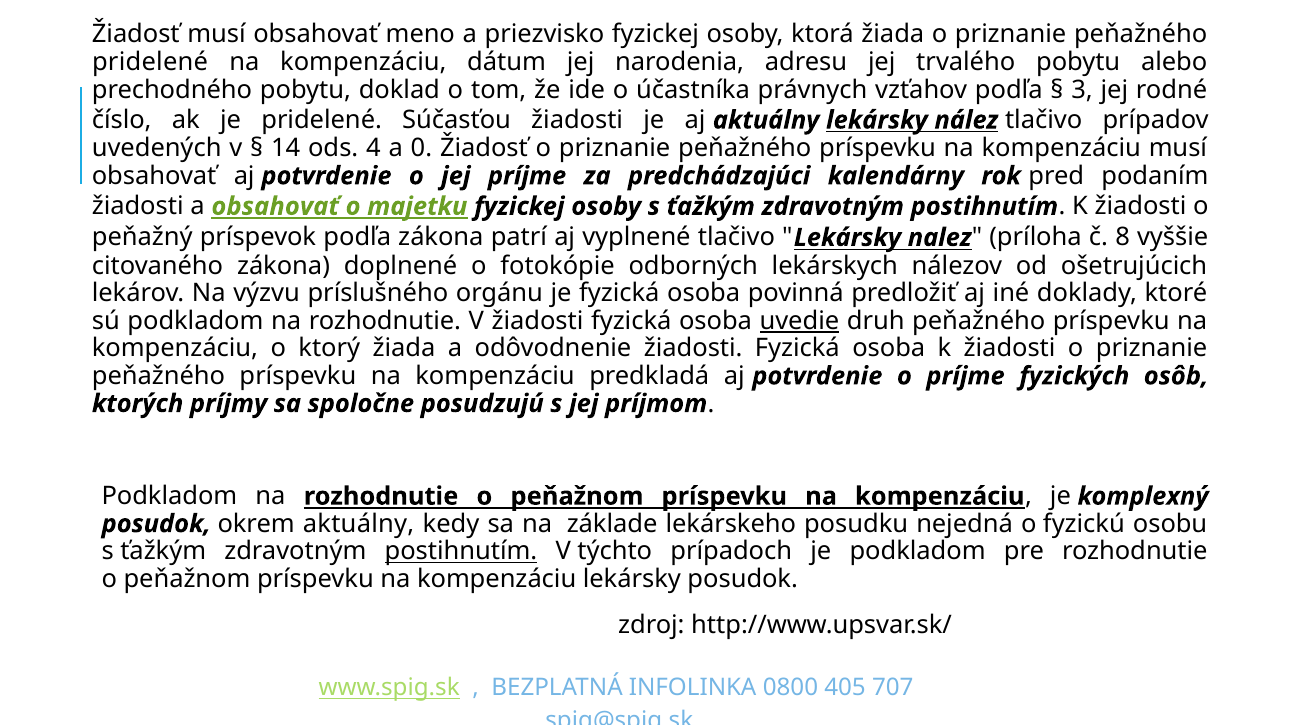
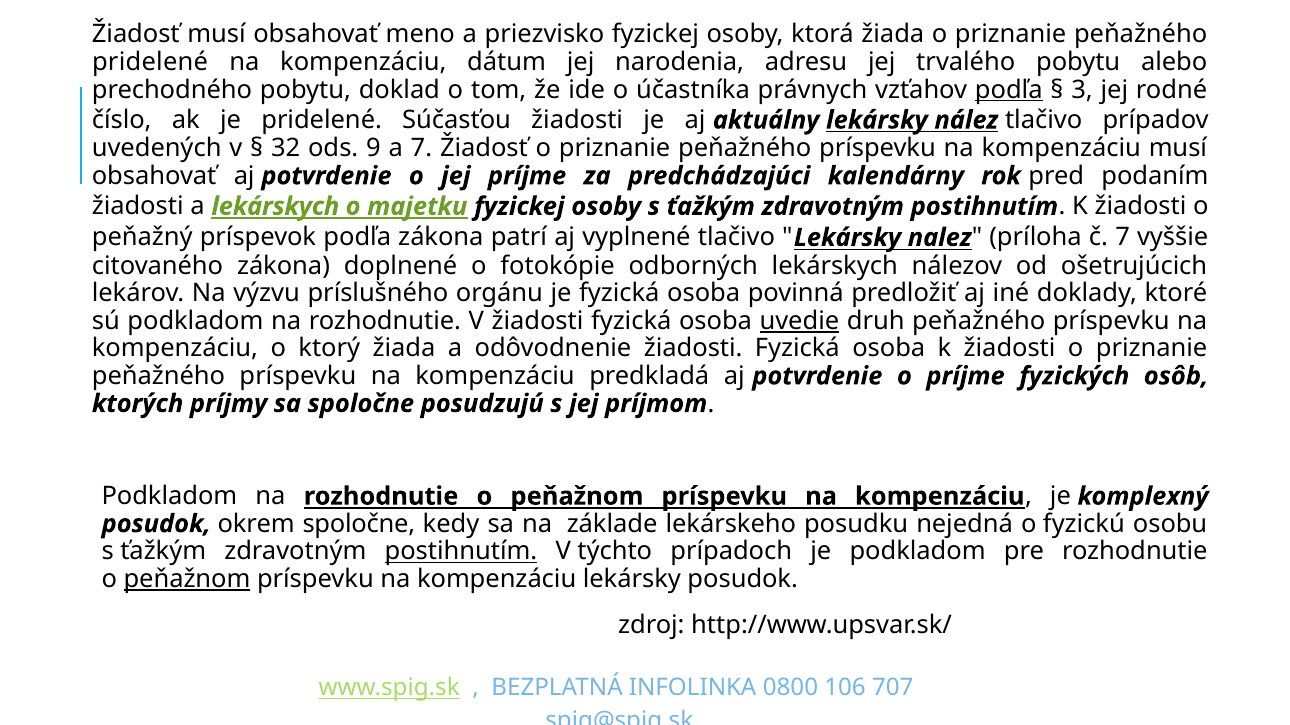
podľa underline: none -> present (1009, 90)
14: 14 -> 32 (286, 149)
4: 4 -> 9 (373, 149)
a 0: 0 -> 7 (421, 149)
a obsahovať: obsahovať -> lekárskych (275, 207)
č 8: 8 -> 7 (1123, 238)
okrem aktuálny: aktuálny -> spoločne (359, 524)
peňažnom underline: none -> present (187, 579)
405: 405 -> 106 (845, 688)
